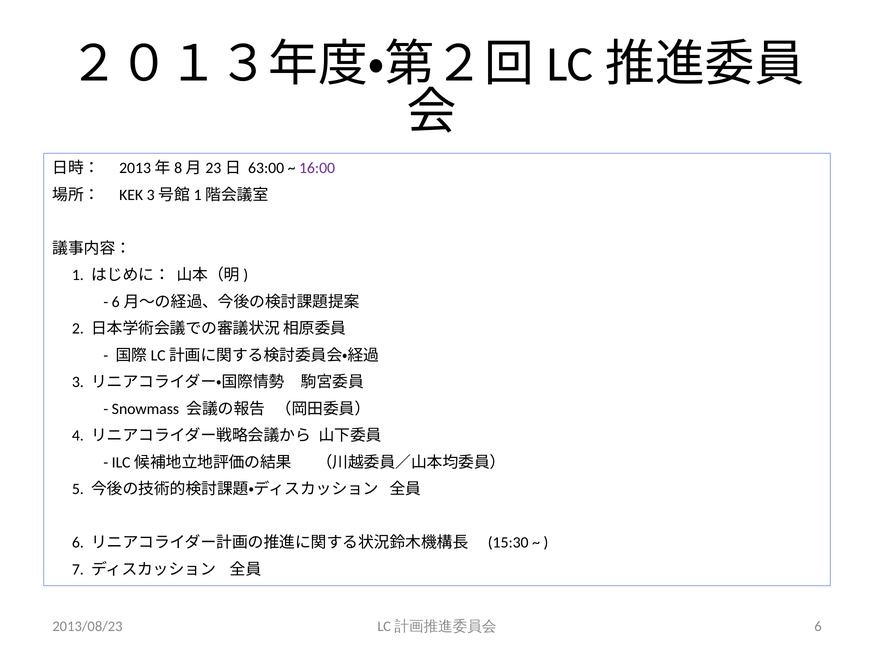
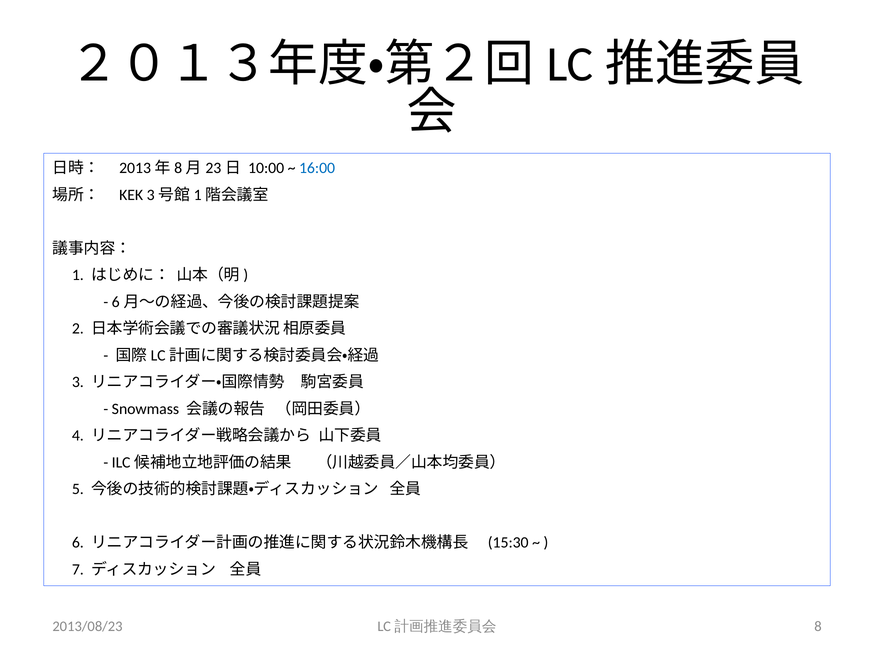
63:00: 63:00 -> 10:00 (266, 168)
16:00 colour: purple -> blue (317, 168)
6: 6 -> 8 (818, 626)
